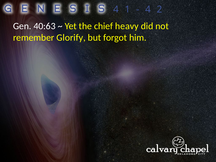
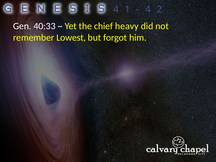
40:63: 40:63 -> 40:33 (45, 26)
Glorify: Glorify -> Lowest (71, 38)
